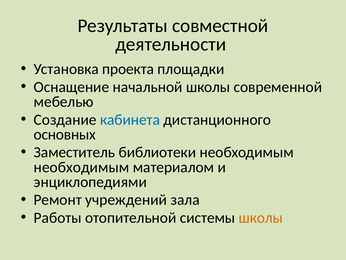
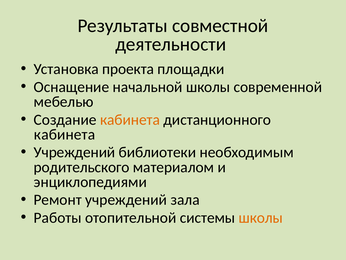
кабинета colour: blue -> orange (130, 119)
основных: основных -> кабинета (65, 134)
Заместитель: Заместитель -> Учреждений (74, 152)
необходимым: необходимым -> родительского (82, 167)
